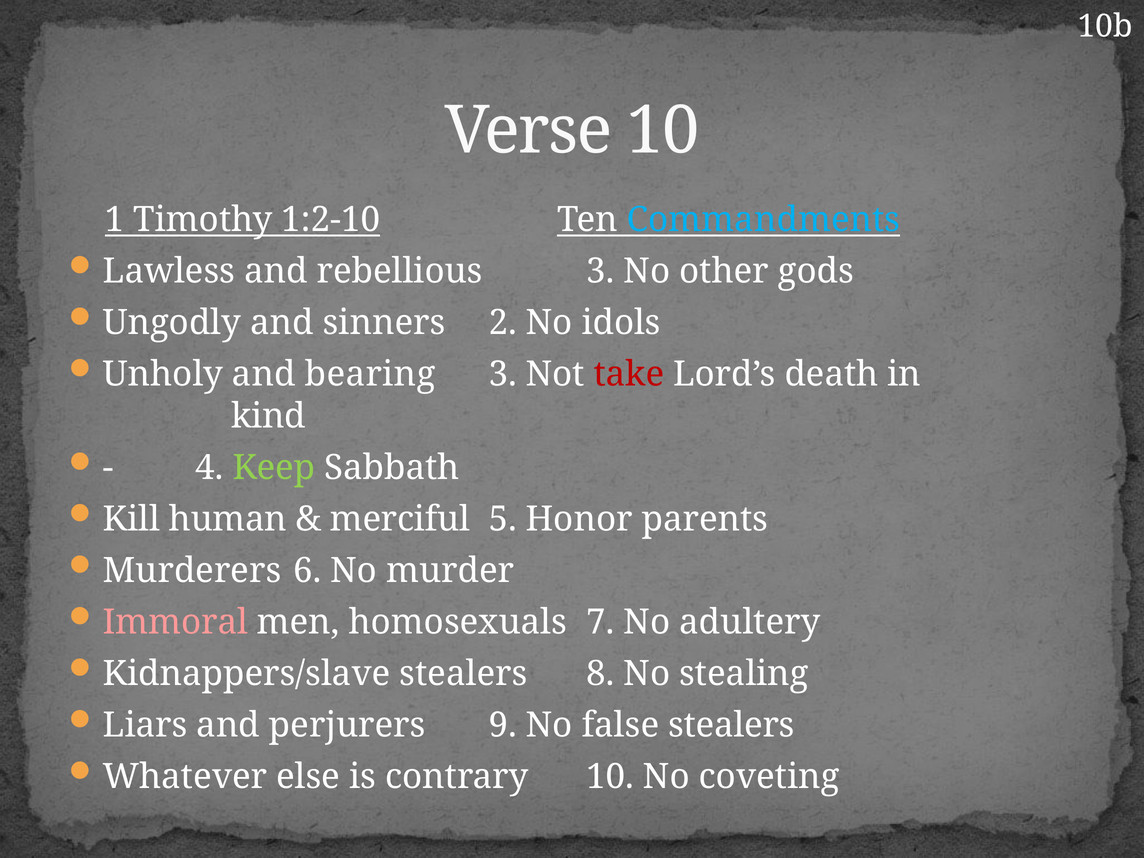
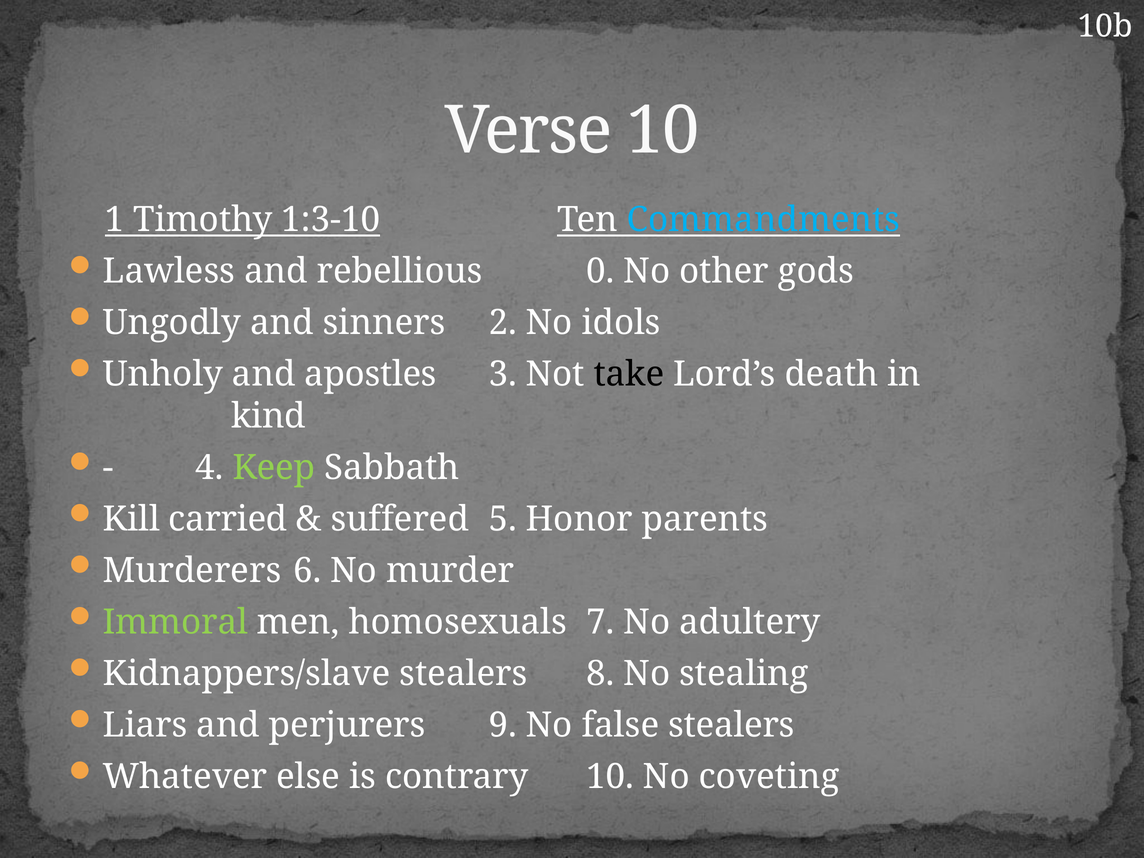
1:2-10: 1:2-10 -> 1:3-10 (331, 220)
rebellious 3: 3 -> 0 (600, 271)
bearing: bearing -> apostles (371, 374)
take colour: red -> black (629, 374)
human: human -> carried (228, 519)
merciful: merciful -> suffered (400, 519)
Immoral colour: pink -> light green (175, 622)
